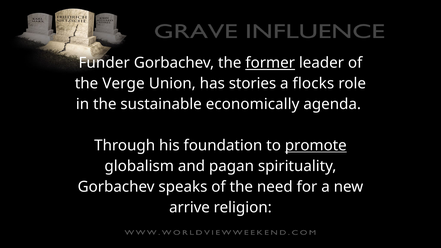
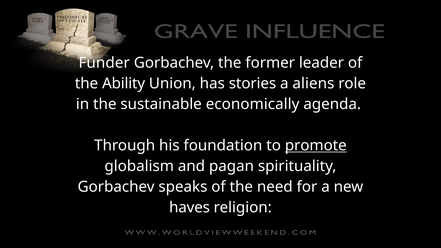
former underline: present -> none (270, 63)
Verge: Verge -> Ability (124, 84)
flocks: flocks -> aliens (313, 84)
arrive: arrive -> haves (190, 207)
